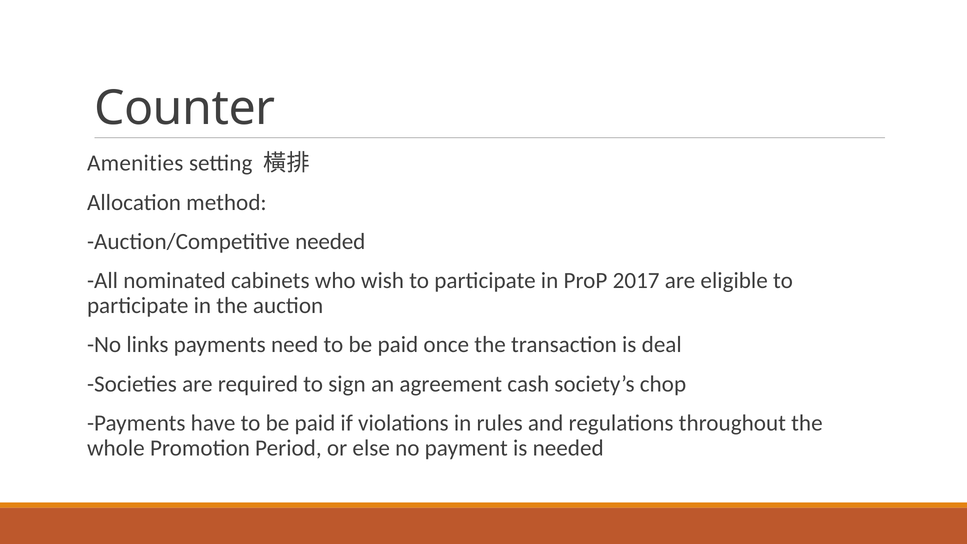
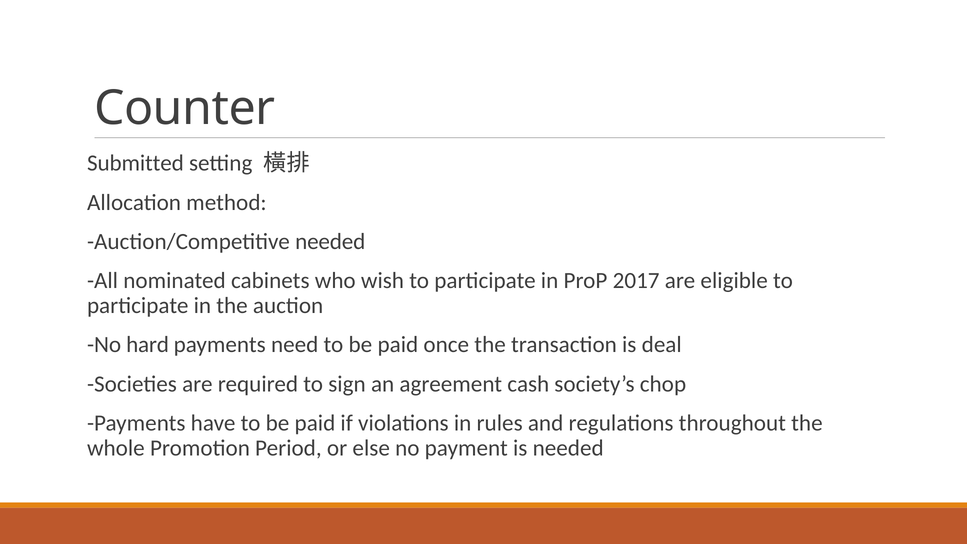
Amenities: Amenities -> Submitted (135, 163)
links: links -> hard (148, 345)
